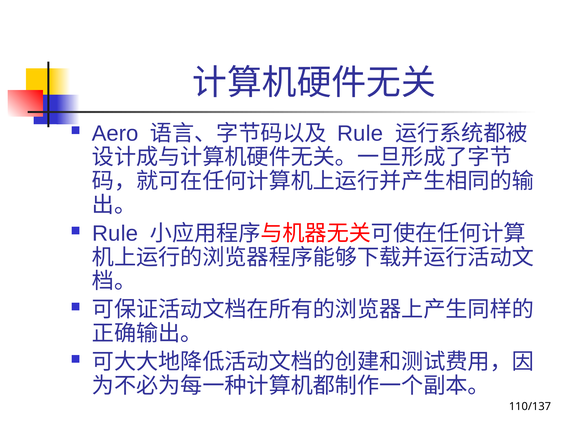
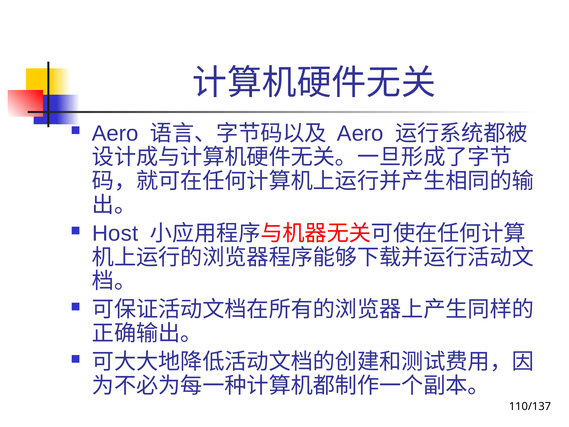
Rule: Rule -> Aero (360, 133)
Rule: Rule -> Host (115, 233)
